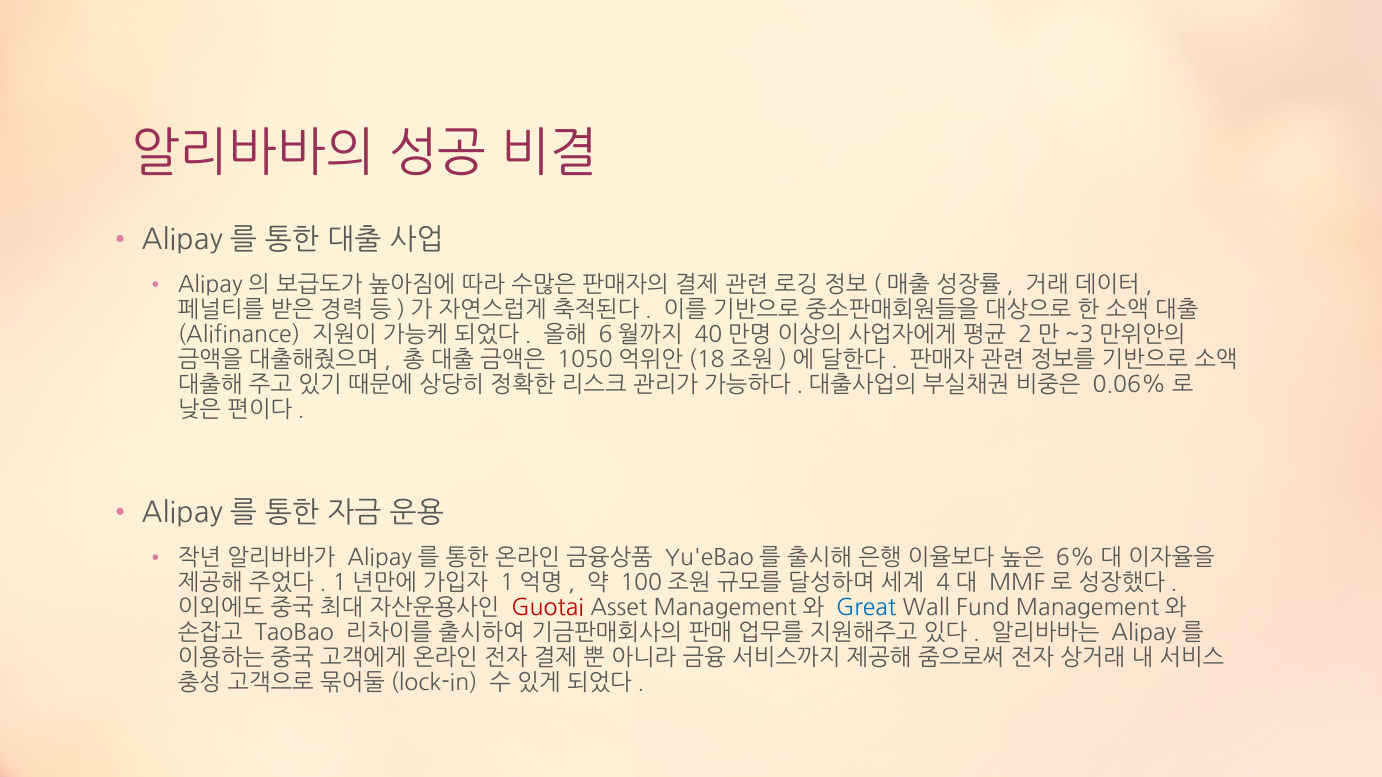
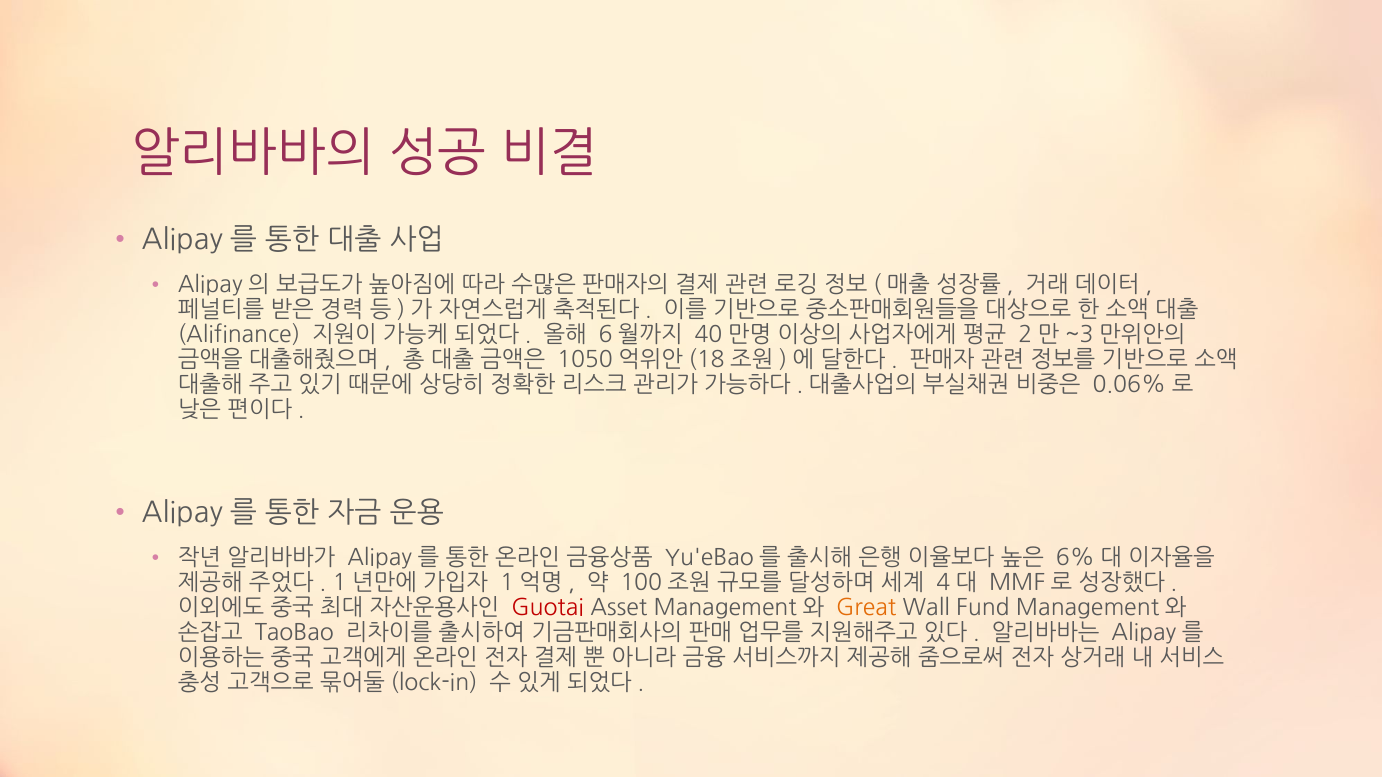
Great colour: blue -> orange (866, 608)
